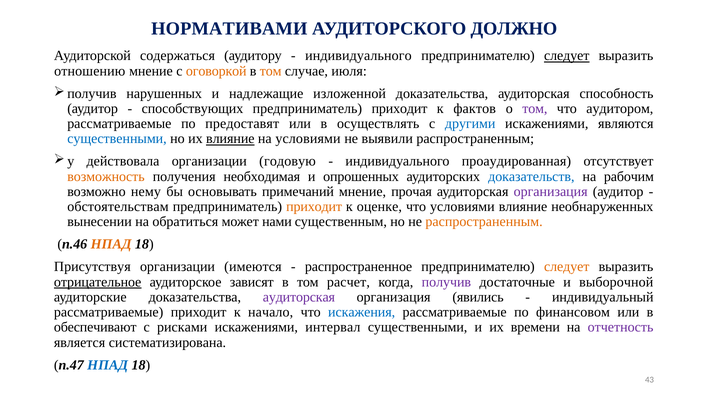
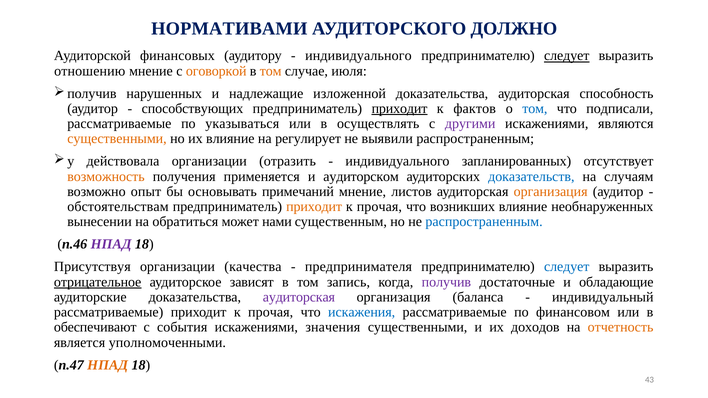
содержаться: содержаться -> финансовых (177, 56)
приходит underline: none -> present (400, 109)
том colour: purple -> blue (535, 109)
аудитором: аудитором -> подписали (620, 109)
предоставят: предоставят -> указываться (242, 124)
другими colour: blue -> purple (470, 124)
существенными colour: blue -> orange (117, 139)
влияние underline: present -> none (230, 139)
на условиями: условиями -> регулирует (308, 139)
годовую: годовую -> отразить (288, 161)
проаудированная: проаудированная -> запланированных (517, 161)
необходимая: необходимая -> применяется (262, 177)
опрошенных: опрошенных -> аудиторском (361, 177)
рабочим: рабочим -> случаям (629, 177)
нему: нему -> опыт (146, 192)
прочая: прочая -> листов (412, 192)
организация colour: purple -> orange (551, 192)
оценке: оценке -> прочая (379, 207)
что условиями: условиями -> возникших (462, 207)
распространенным colour: orange -> blue (484, 222)
НПАД colour: orange -> purple (111, 245)
имеются: имеются -> качества (253, 267)
распространенное: распространенное -> предпринимателя (358, 267)
следует colour: orange -> blue (567, 267)
расчет: расчет -> запись (348, 282)
выборочной: выборочной -> обладающие (616, 282)
явились: явились -> баланса (478, 297)
начало: начало -> прочая (271, 312)
рисками: рисками -> события (182, 328)
интервал: интервал -> значения (333, 328)
времени: времени -> доходов (535, 328)
отчетность colour: purple -> orange (621, 328)
систематизирована: систематизирована -> уполномоченными (167, 343)
НПАД colour: blue -> orange (108, 365)
